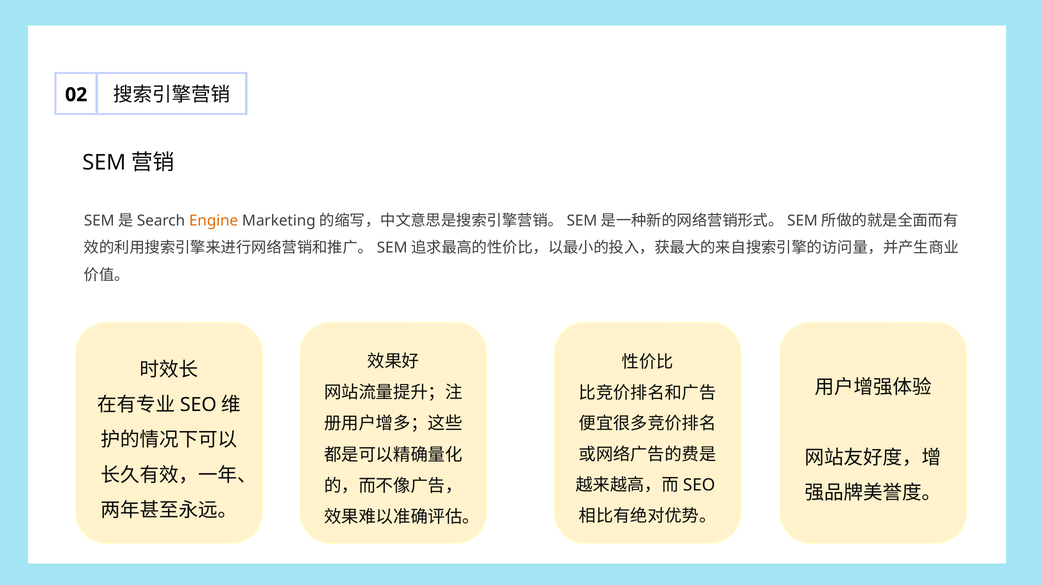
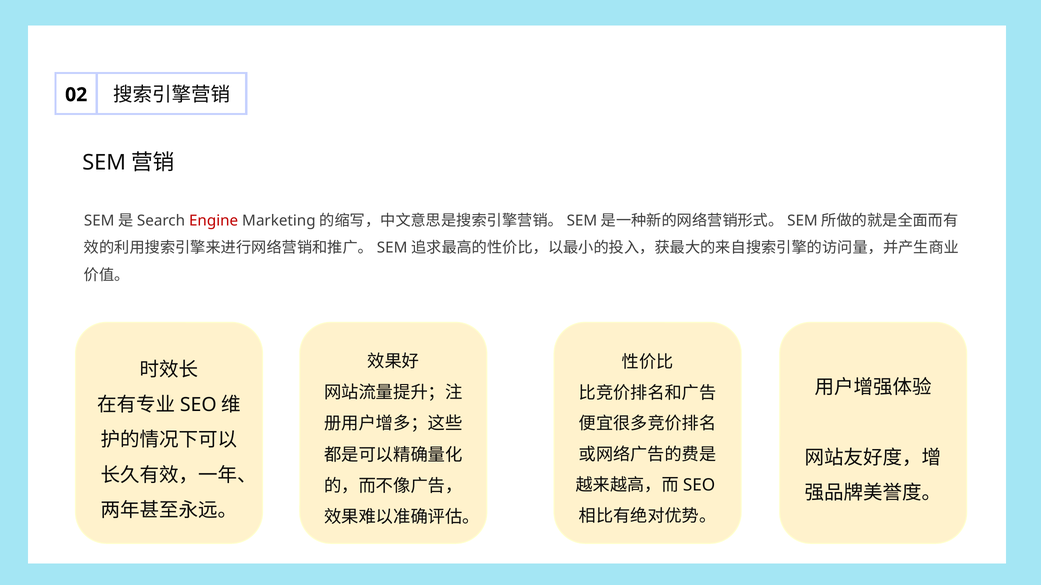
Engine colour: orange -> red (214, 221)
